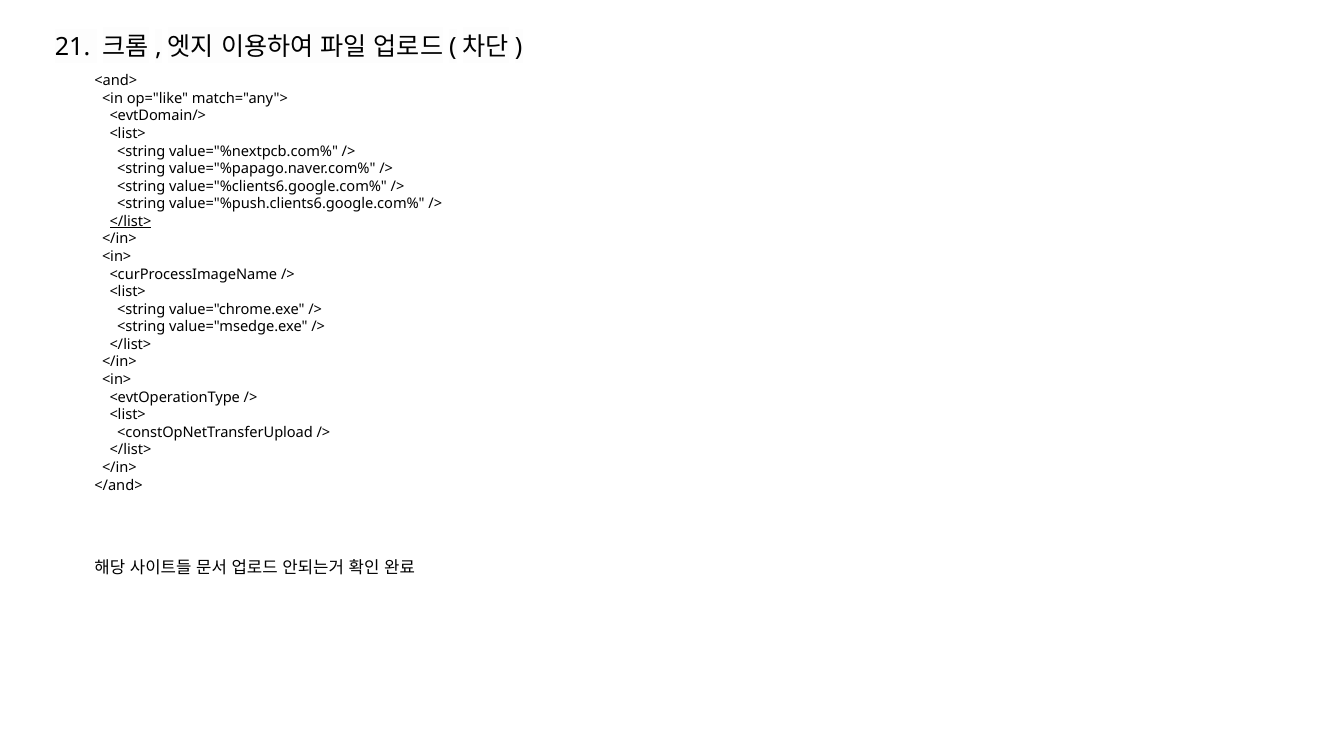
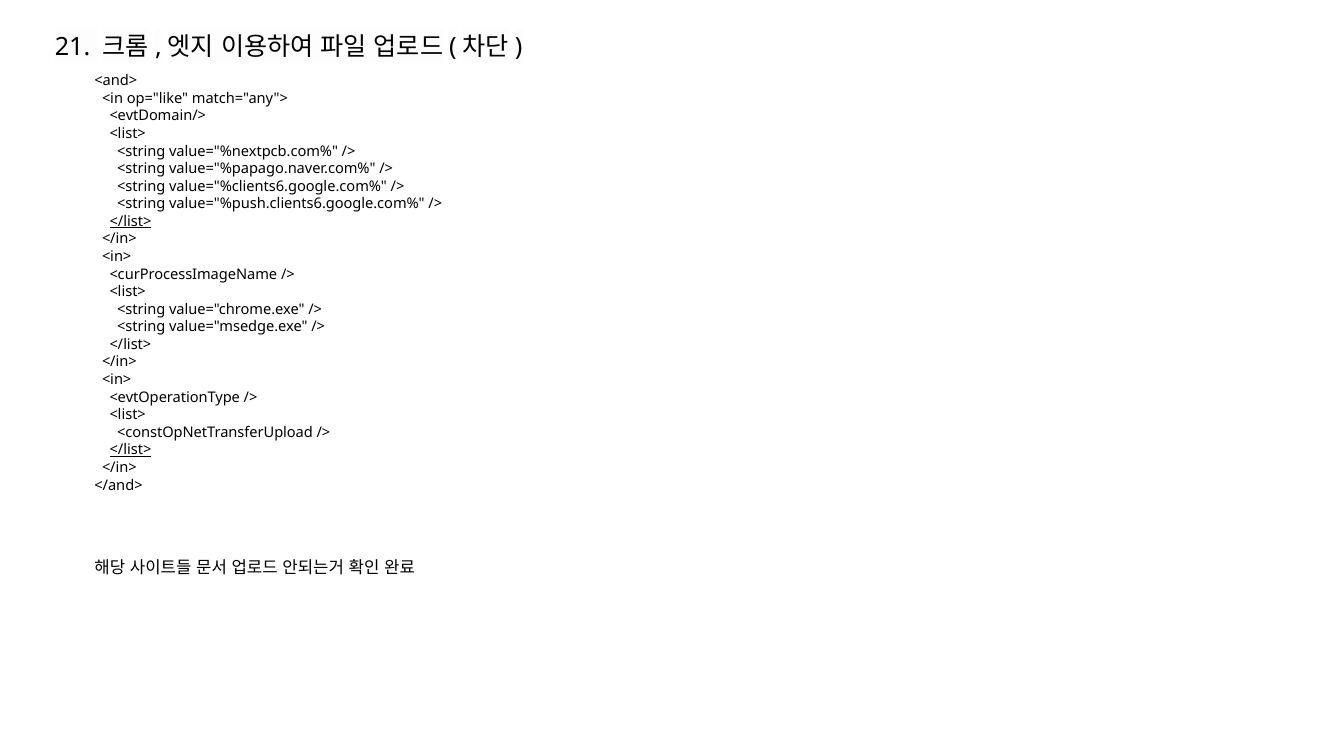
</list> underline: none -> present (130, 450)
